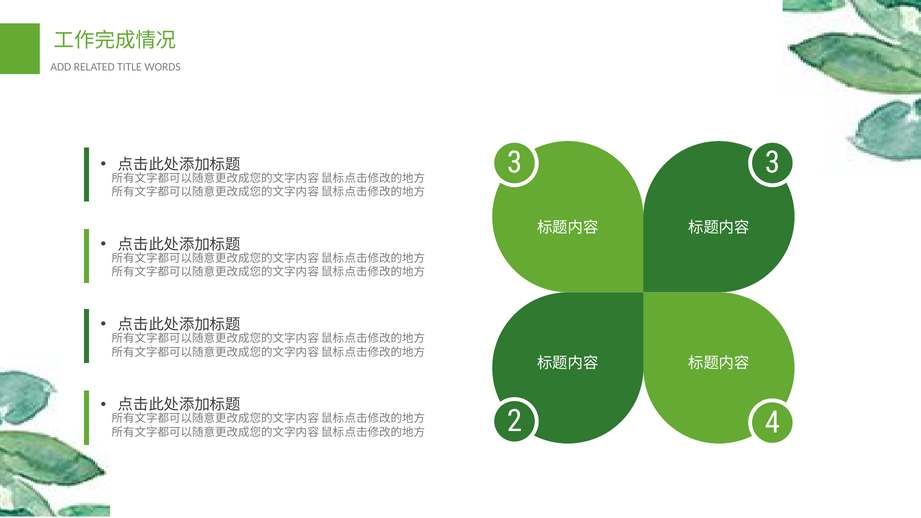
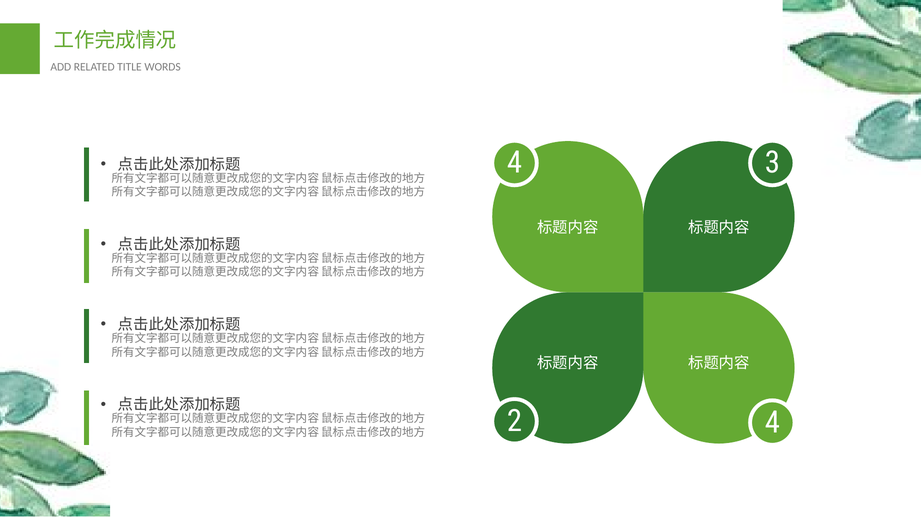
3: 3 -> 4 (515, 163)
